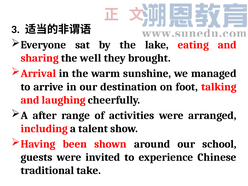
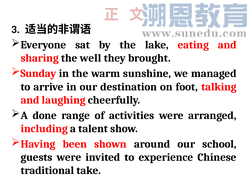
Arrival: Arrival -> Sunday (38, 74)
after: after -> done (45, 115)
